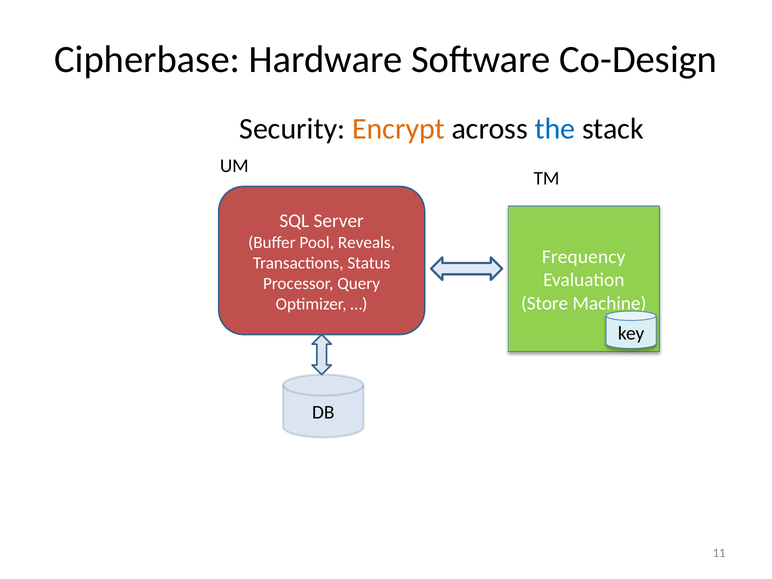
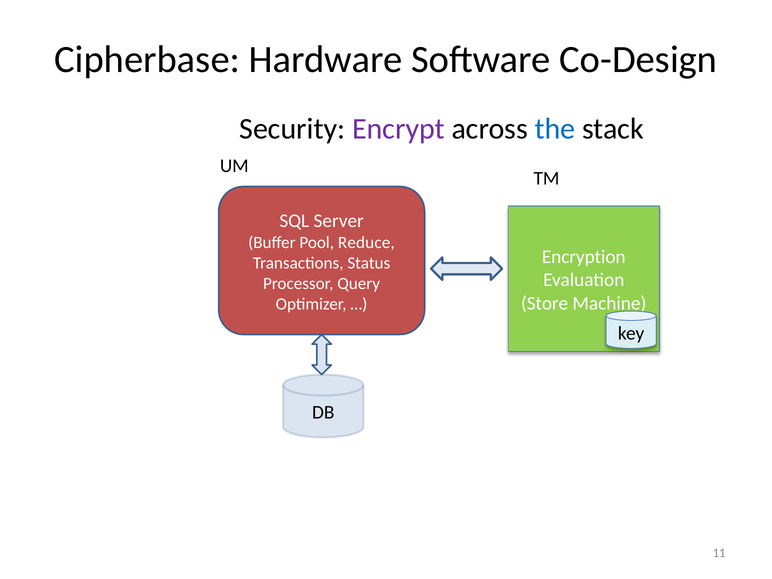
Encrypt colour: orange -> purple (398, 129)
Reveals: Reveals -> Reduce (366, 242)
Frequency: Frequency -> Encryption (584, 257)
